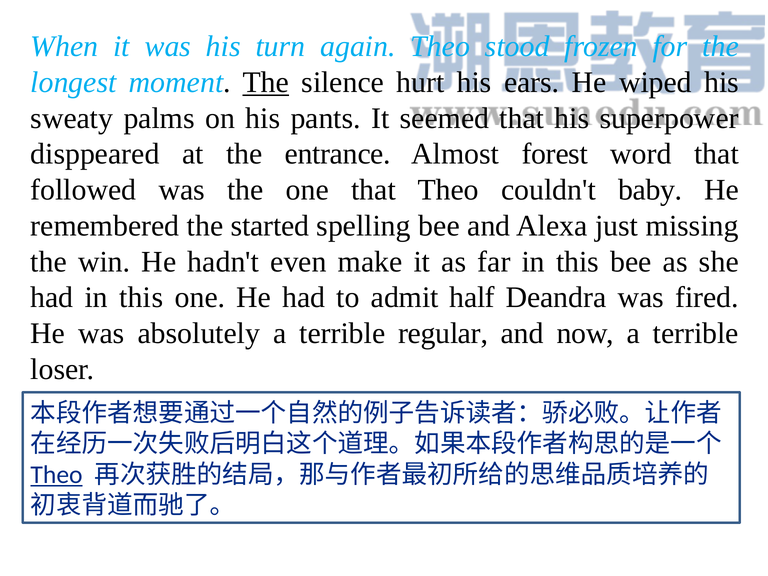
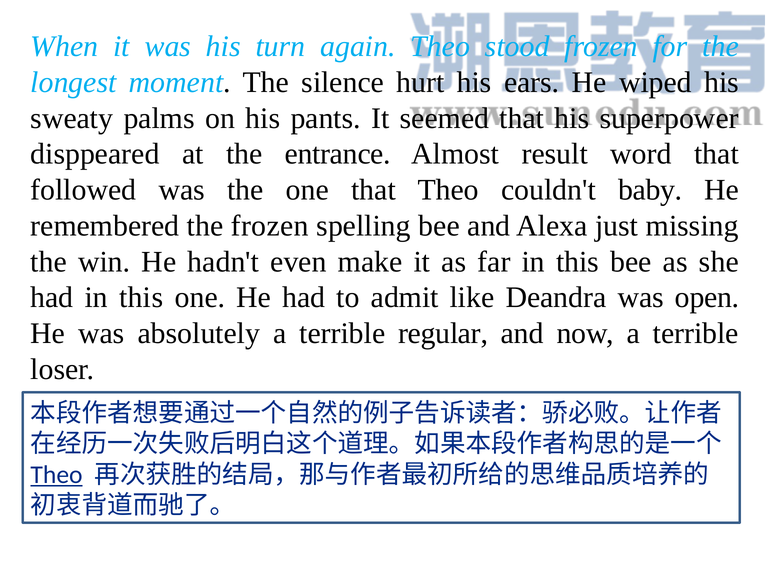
The underline: present -> none (266, 82)
forest: forest -> result (555, 154)
the started: started -> frozen (270, 226)
half: half -> like (472, 298)
fired: fired -> open (707, 298)
